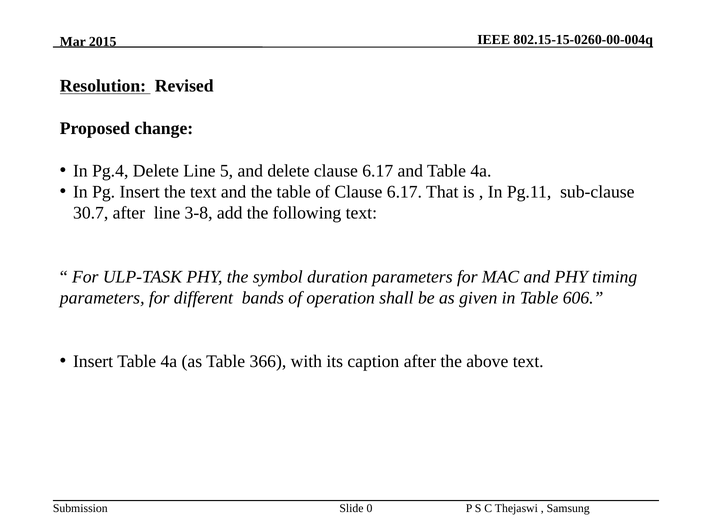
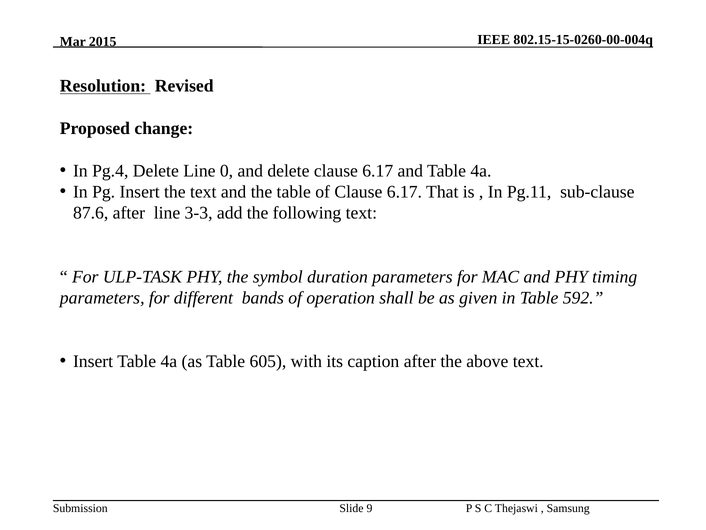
5: 5 -> 0 (227, 171)
30.7: 30.7 -> 87.6 (91, 213)
3-8: 3-8 -> 3-3 (199, 213)
606: 606 -> 592 (583, 298)
366: 366 -> 605 (268, 361)
0: 0 -> 9 (369, 508)
